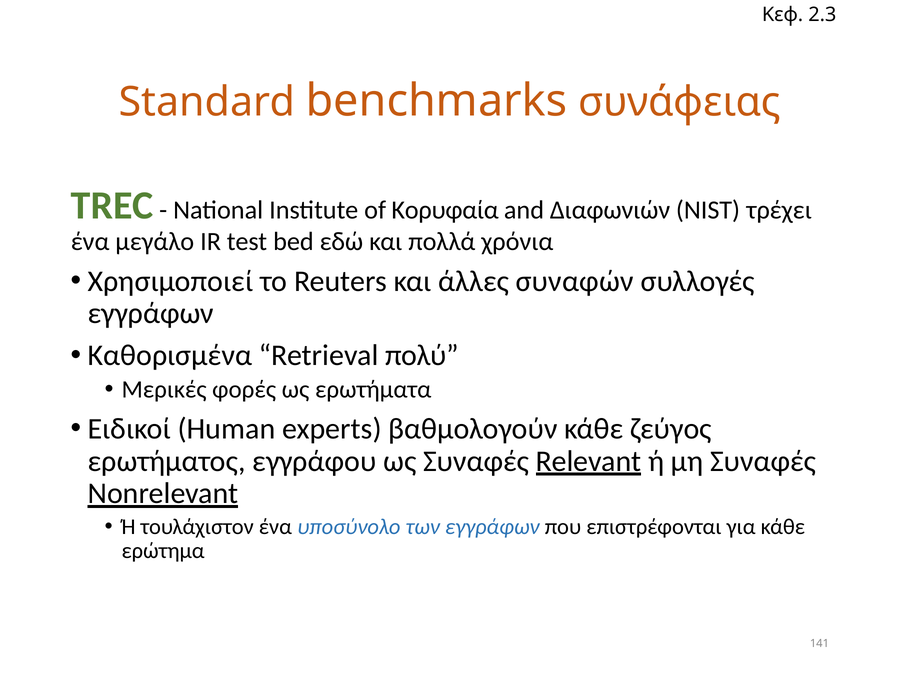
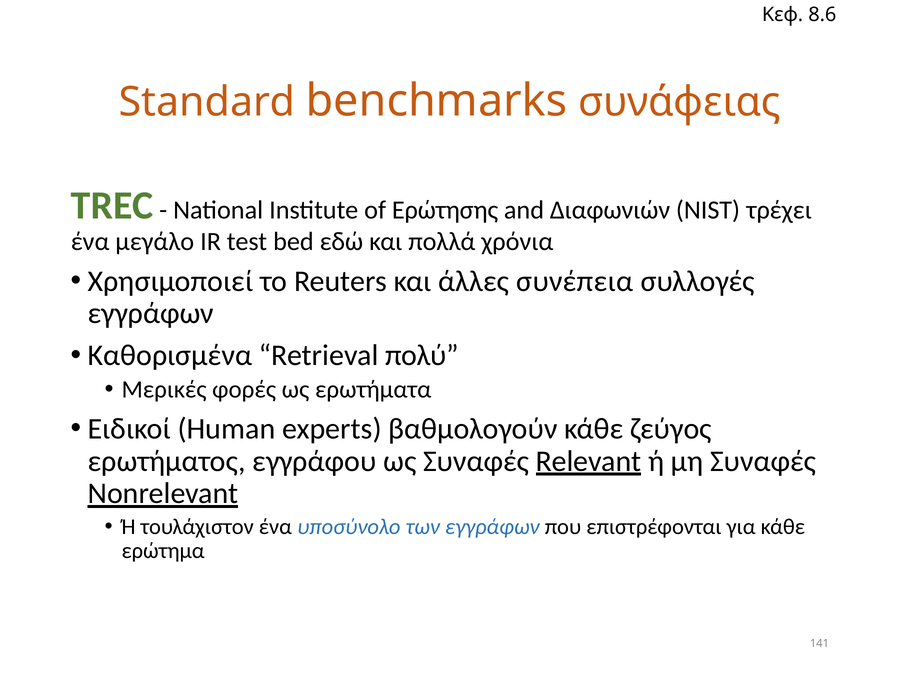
2.3: 2.3 -> 8.6 (822, 15)
Κορυφαία: Κορυφαία -> Ερώτησης (445, 210)
συναφών: συναφών -> συνέπεια (575, 281)
